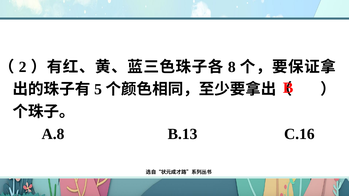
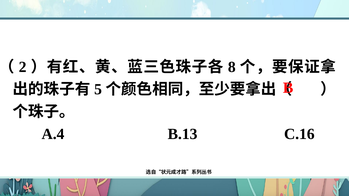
A.8: A.8 -> A.4 (53, 134)
